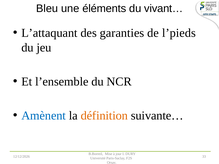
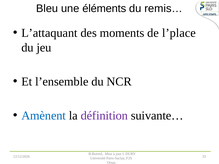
vivant…: vivant… -> remis… (163, 8)
garanties: garanties -> moments (122, 33)
l’pieds: l’pieds -> l’place (179, 33)
définition colour: orange -> purple (104, 116)
